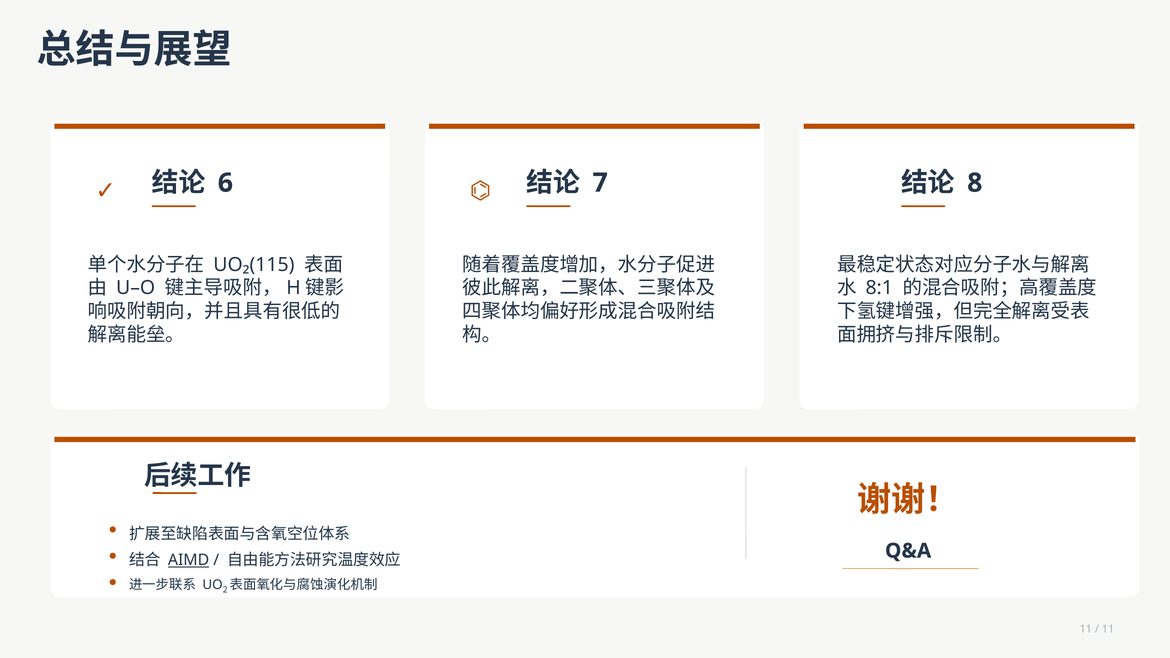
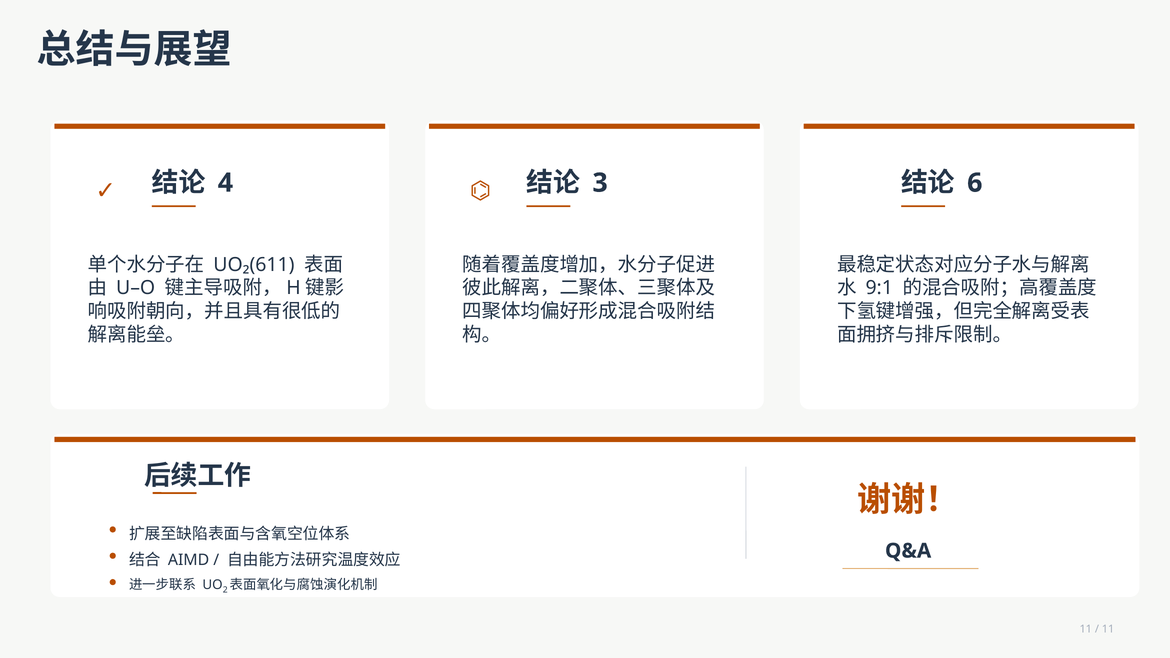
6: 6 -> 4 (225, 183)
7: 7 -> 3 (600, 183)
8: 8 -> 6 (975, 183)
UO₂(115: UO₂(115 -> UO₂(611 (254, 265)
8:1: 8:1 -> 9:1 (879, 288)
AIMD underline: present -> none (189, 560)
